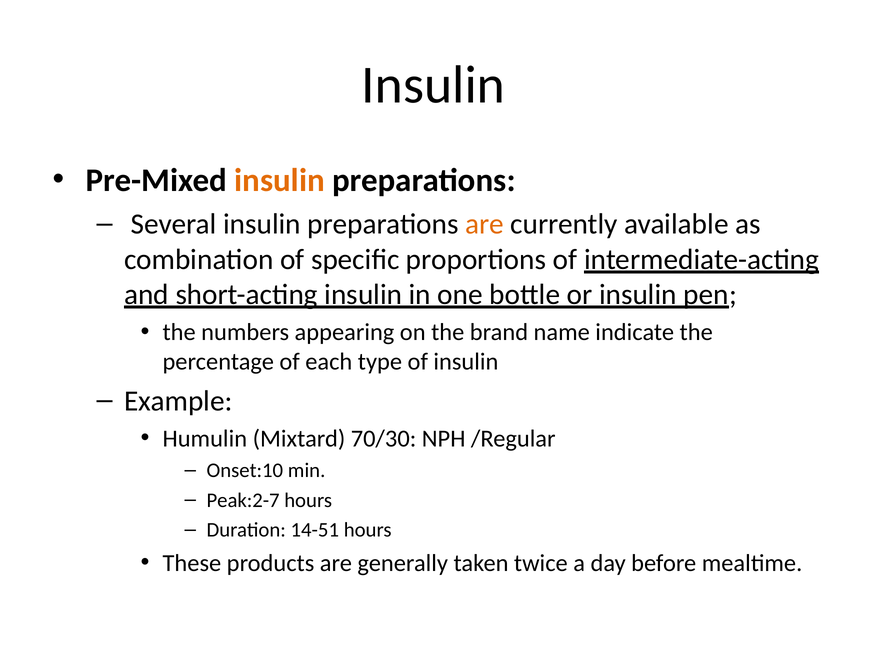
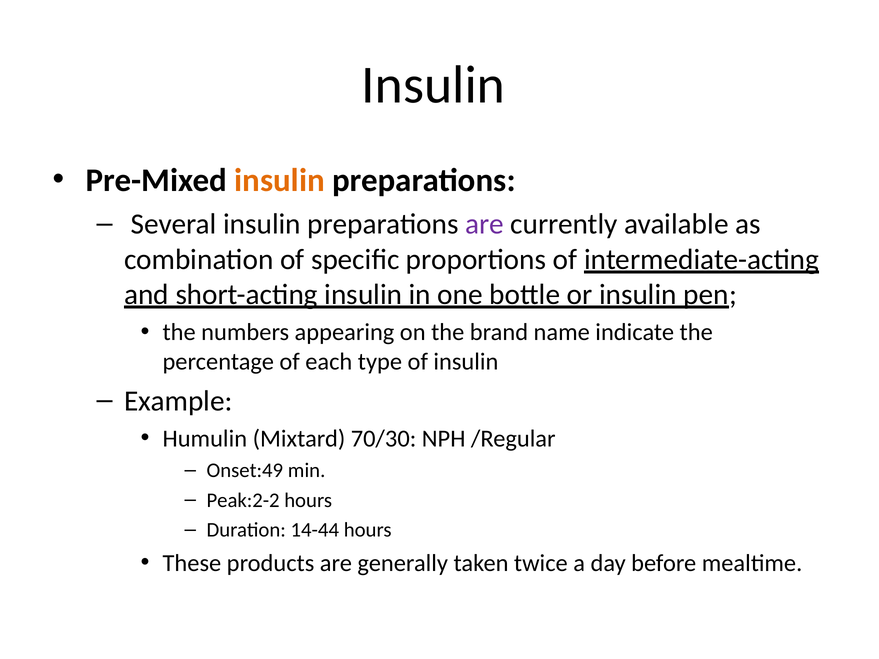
are colour: orange -> purple (484, 224)
Onset:10: Onset:10 -> Onset:49 (245, 471)
Peak:2-7: Peak:2-7 -> Peak:2-2 (243, 500)
14-51: 14-51 -> 14-44 (315, 530)
